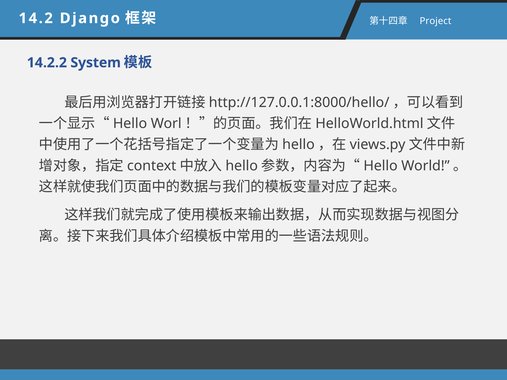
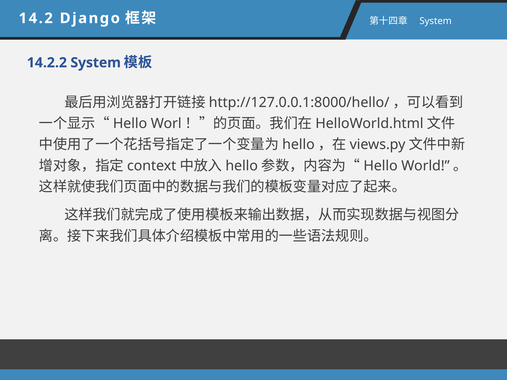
Project: Project -> System (436, 21)
